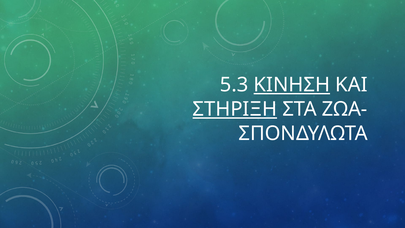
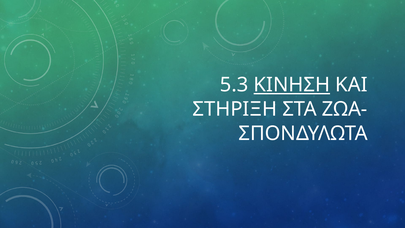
ΣΤΗΡΙΞΗ underline: present -> none (235, 109)
